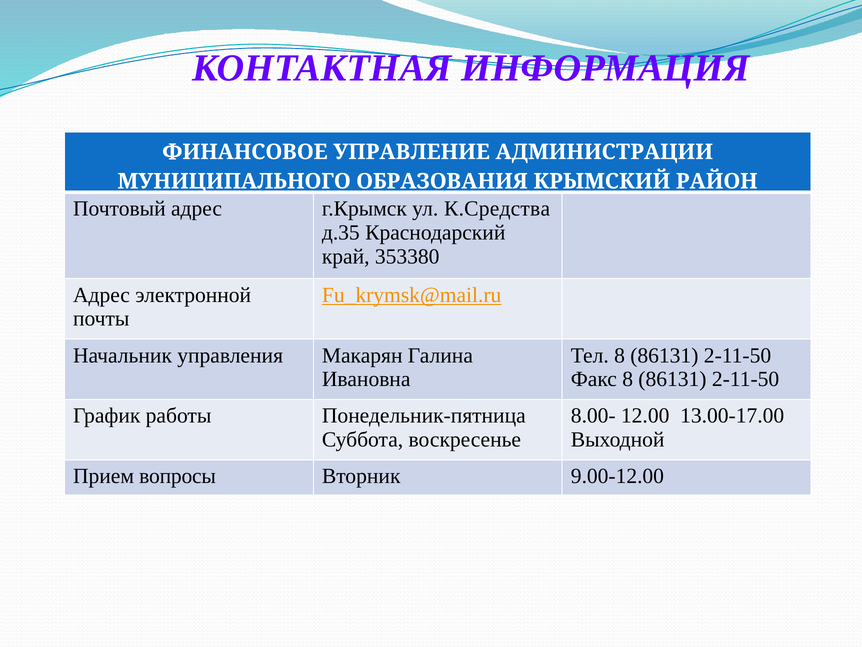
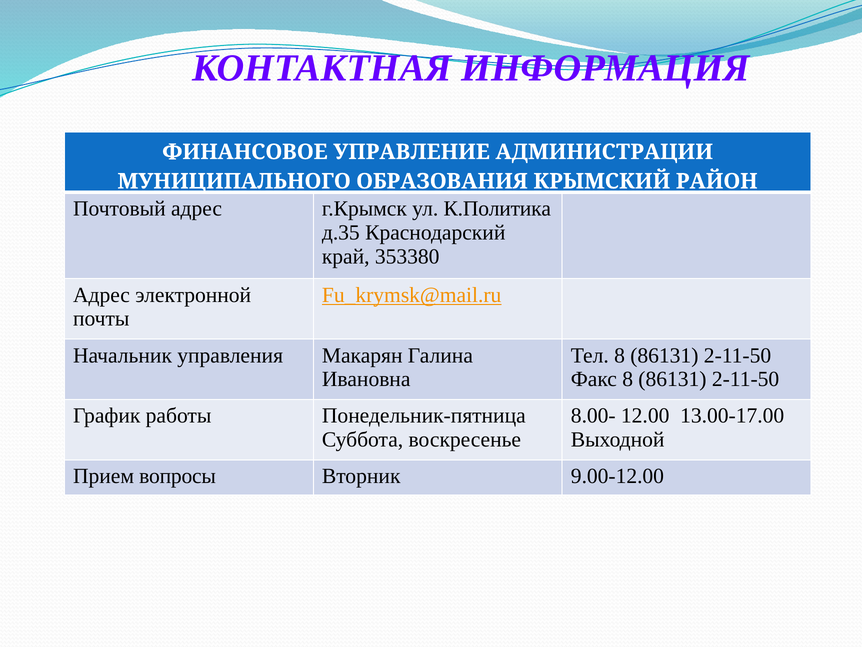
К.Средства: К.Средства -> К.Политика (497, 209)
